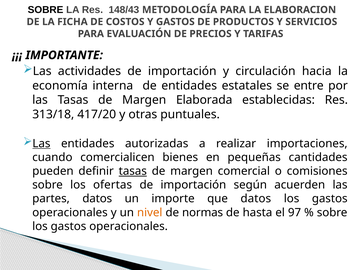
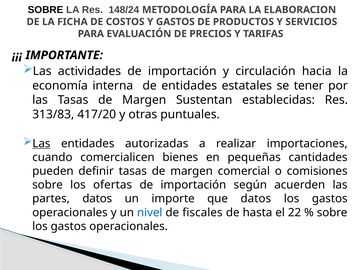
148/43: 148/43 -> 148/24 (124, 10)
entre: entre -> tener (309, 86)
Elaborada: Elaborada -> Sustentan (204, 100)
313/18: 313/18 -> 313/83 (53, 114)
tasas underline: present -> none (133, 171)
nivel colour: orange -> blue (150, 212)
normas: normas -> fiscales (202, 212)
97: 97 -> 22 (295, 212)
